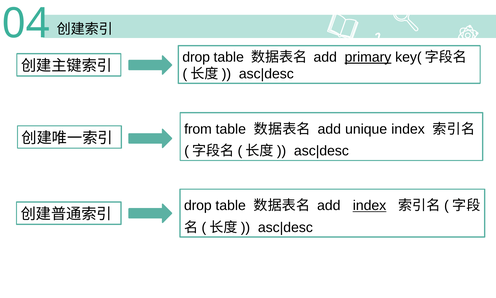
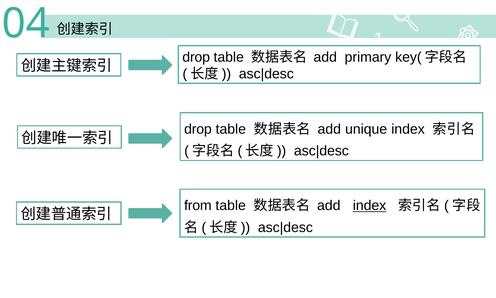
primary underline: present -> none (368, 57)
from: from -> drop (198, 129)
drop: drop -> from (198, 205)
